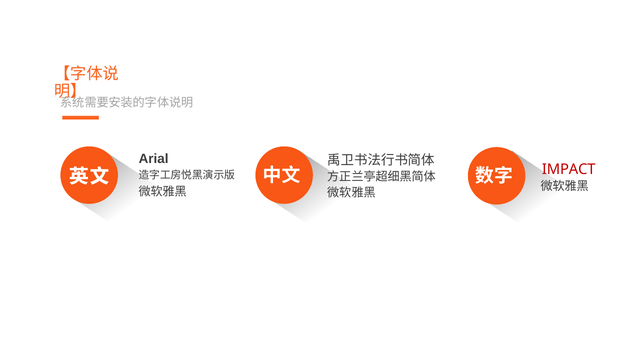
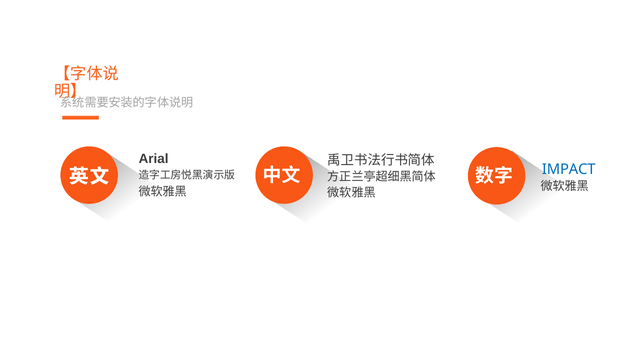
IMPACT colour: red -> blue (569, 169)
